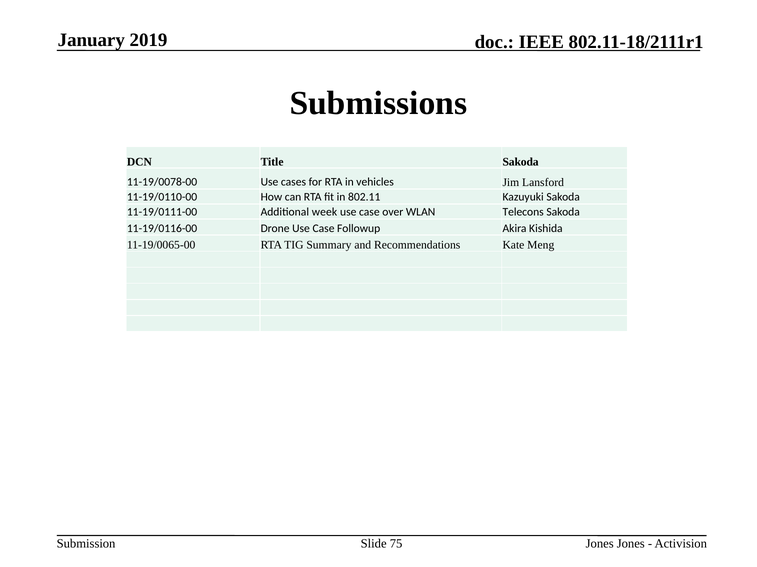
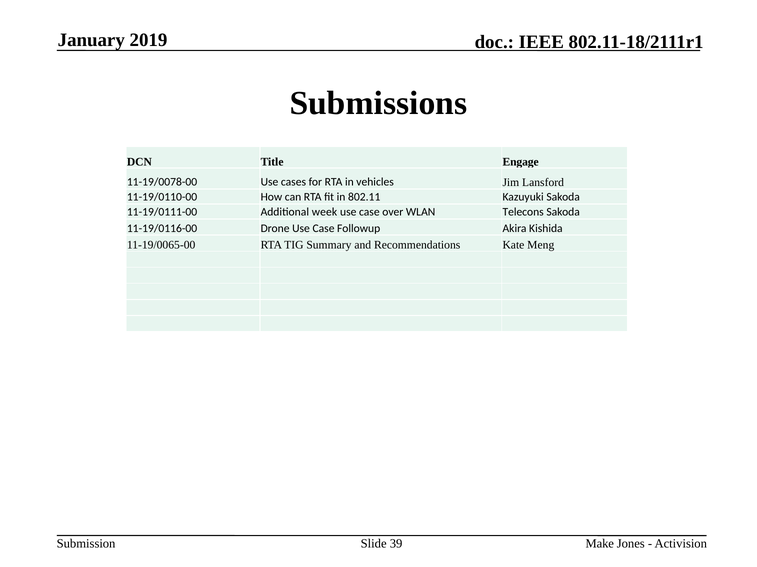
Title Sakoda: Sakoda -> Engage (521, 162)
75: 75 -> 39 (396, 545)
Jones: Jones -> Make (600, 545)
